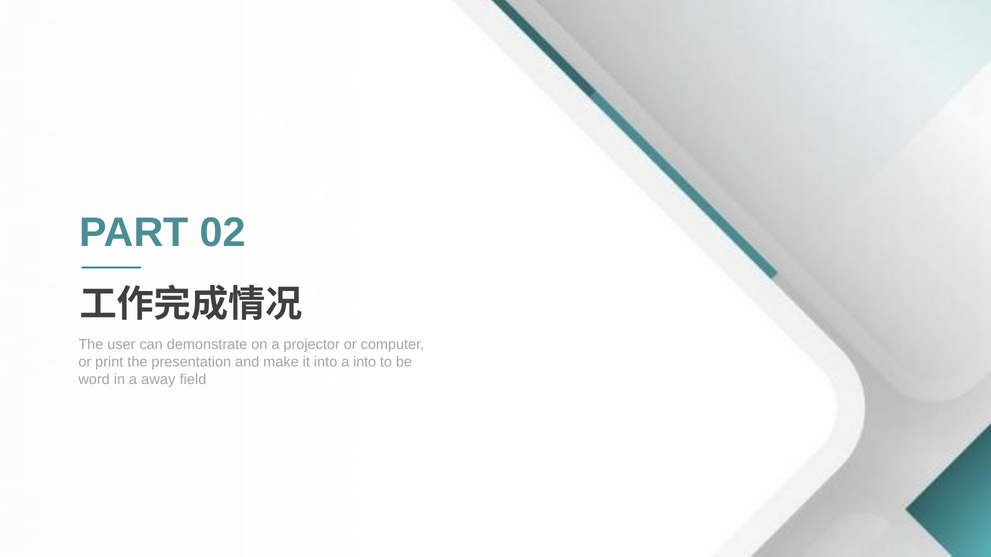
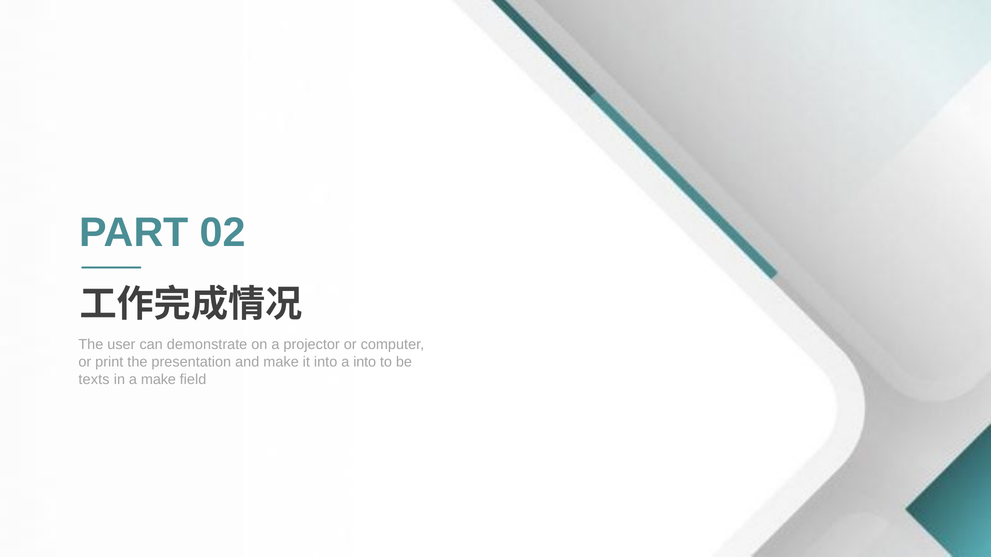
word: word -> texts (94, 380)
a away: away -> make (158, 380)
